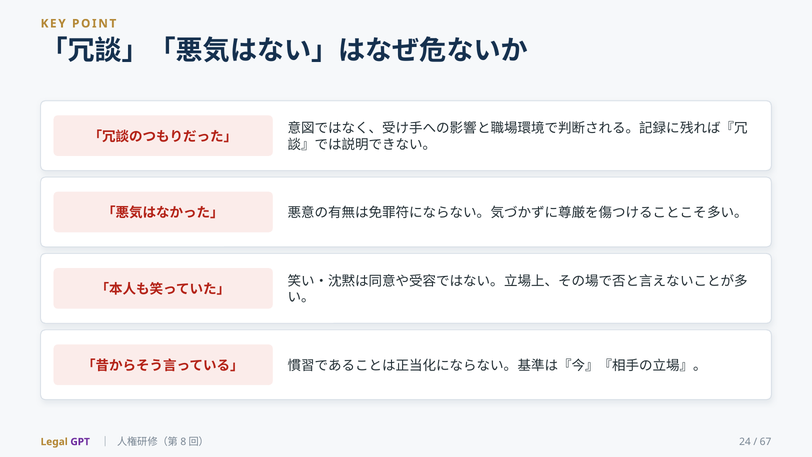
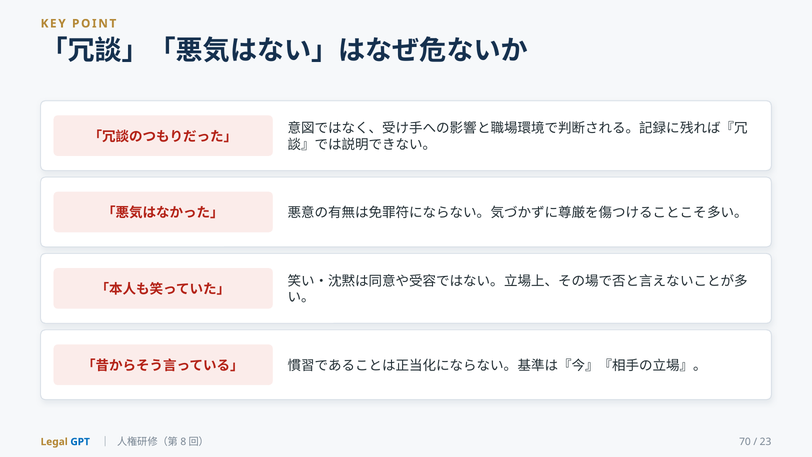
GPT colour: purple -> blue (80, 442)
24: 24 -> 70 (745, 442)
67: 67 -> 23 (766, 442)
